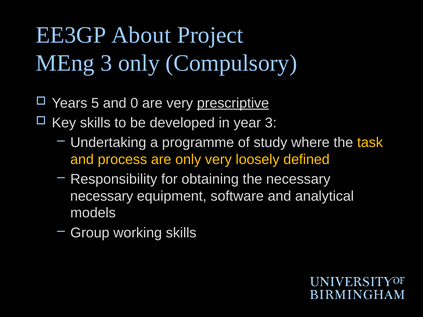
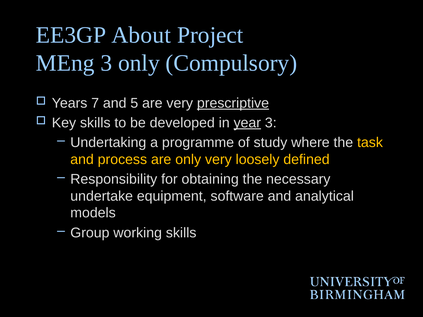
5: 5 -> 7 (95, 103)
0: 0 -> 5 (134, 103)
year underline: none -> present (247, 123)
necessary: necessary -> undertake (102, 196)
